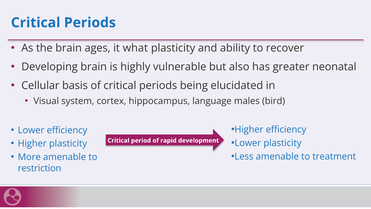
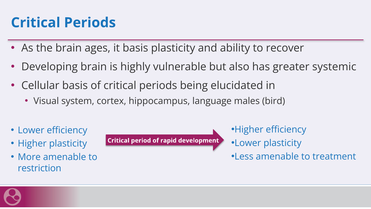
it what: what -> basis (135, 48)
neonatal: neonatal -> systemic (334, 67)
